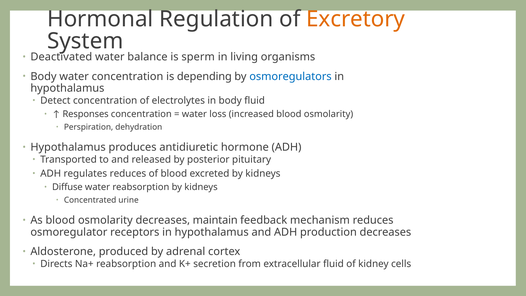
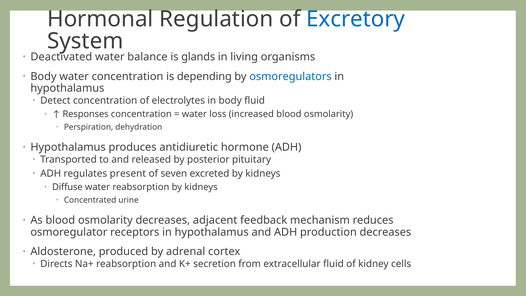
Excretory colour: orange -> blue (356, 19)
sperm: sperm -> glands (198, 57)
regulates reduces: reduces -> present (128, 173)
of blood: blood -> seven (174, 173)
maintain: maintain -> adjacent (215, 220)
